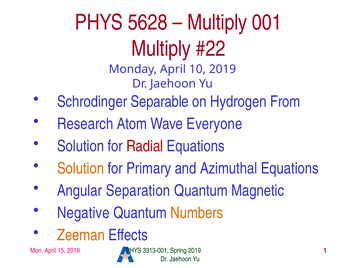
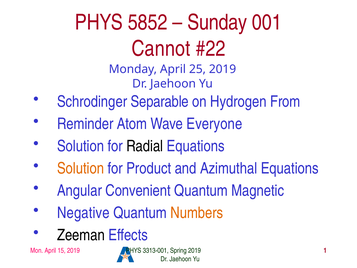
5628: 5628 -> 5852 (148, 22)
Multiply: Multiply -> Sunday (217, 22)
Multiply: Multiply -> Cannot (161, 49)
10: 10 -> 25 (197, 69)
Research: Research -> Reminder (85, 124)
Radial colour: red -> black (145, 146)
Primary: Primary -> Product (149, 168)
Separation: Separation -> Convenient (138, 191)
Zeeman colour: orange -> black (81, 235)
